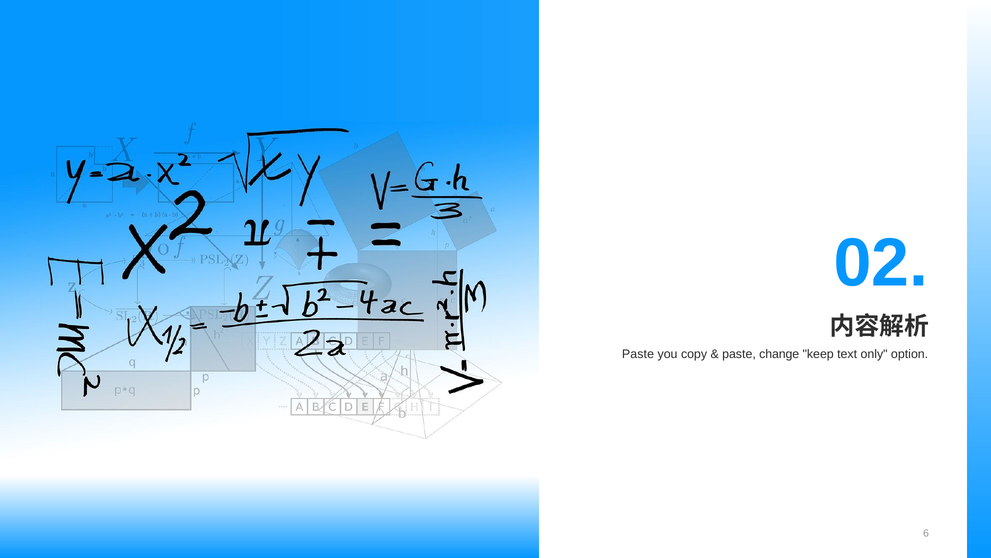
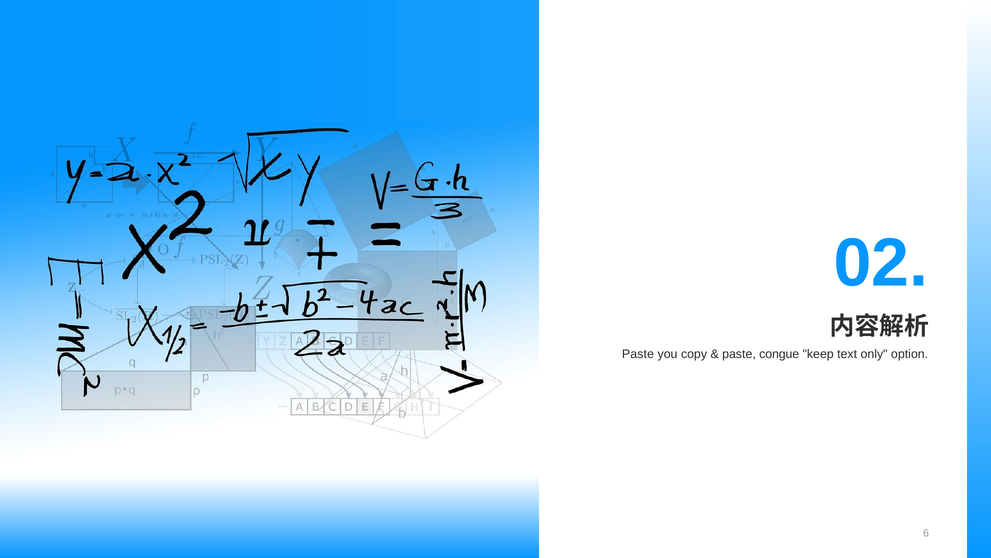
change: change -> congue (779, 354)
